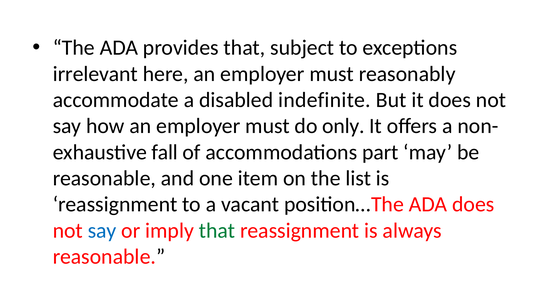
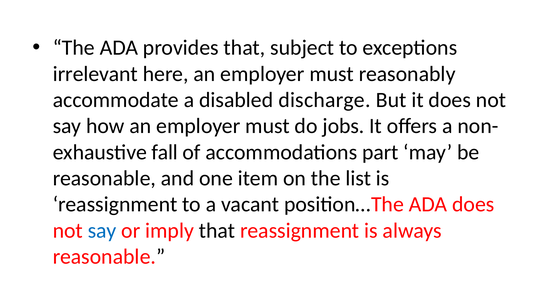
indefinite: indefinite -> discharge (324, 100)
only: only -> jobs (343, 126)
that colour: green -> black (217, 231)
